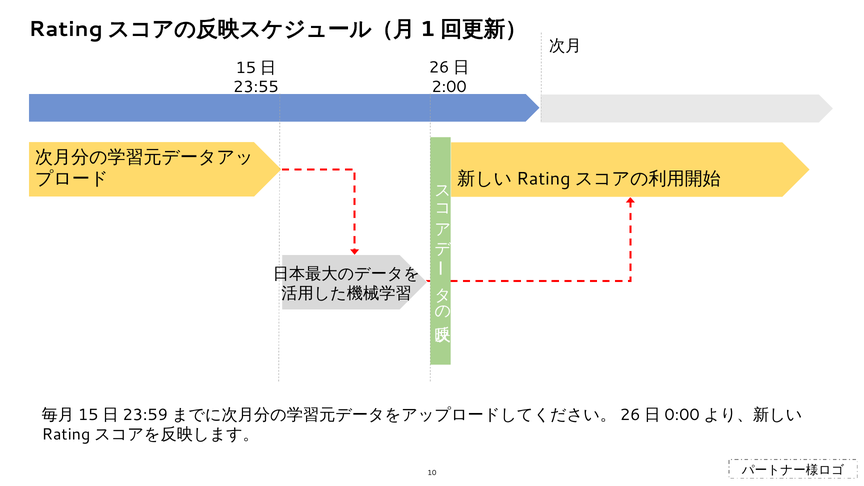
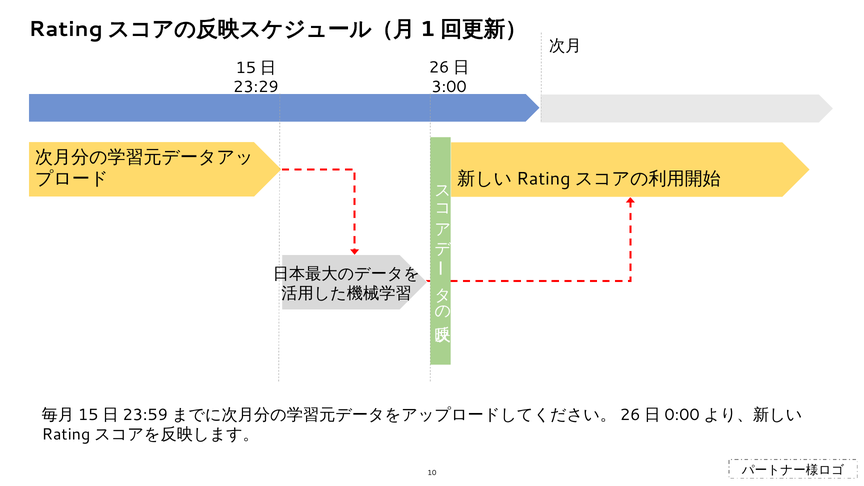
2:00: 2:00 -> 3:00 (449, 87)
23:55: 23:55 -> 23:29 (256, 87)
